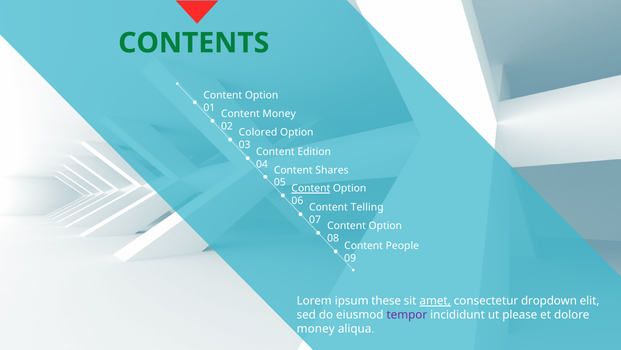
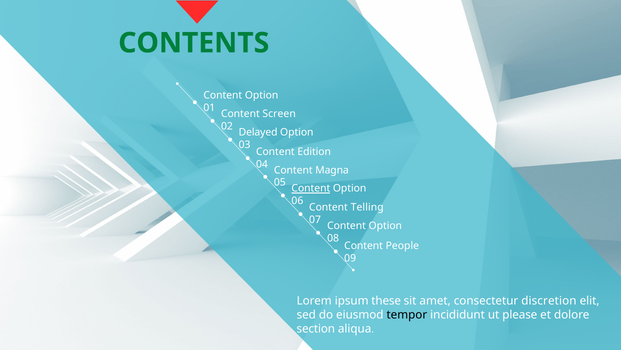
Content Money: Money -> Screen (279, 114)
Colored: Colored -> Delayed (258, 132)
Shares: Shares -> Magna (332, 170)
amet underline: present -> none (435, 300)
dropdown: dropdown -> discretion (549, 300)
tempor colour: purple -> black (407, 314)
money: money -> section (316, 328)
